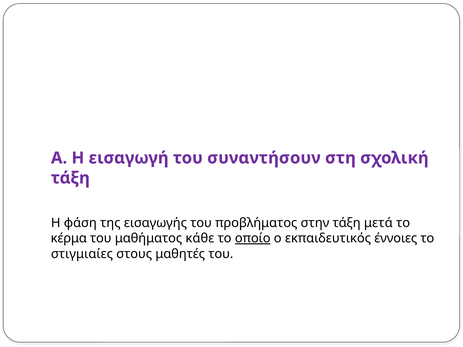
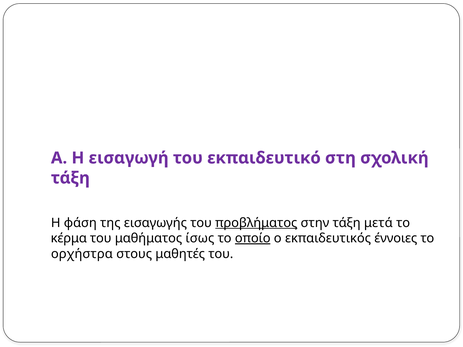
συναντήσουν: συναντήσουν -> εκπαιδευτικό (264, 158)
προβλήματος underline: none -> present (256, 223)
κάθε: κάθε -> ίσως (200, 239)
στιγμιαίες: στιγμιαίες -> ορχήστρα (82, 254)
